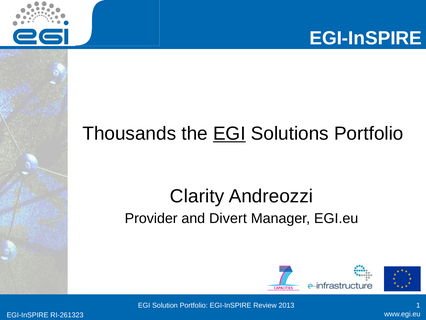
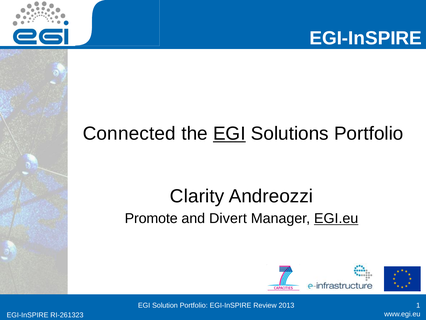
Thousands: Thousands -> Connected (129, 133)
Provider: Provider -> Promote (151, 218)
EGI.eu underline: none -> present (336, 218)
